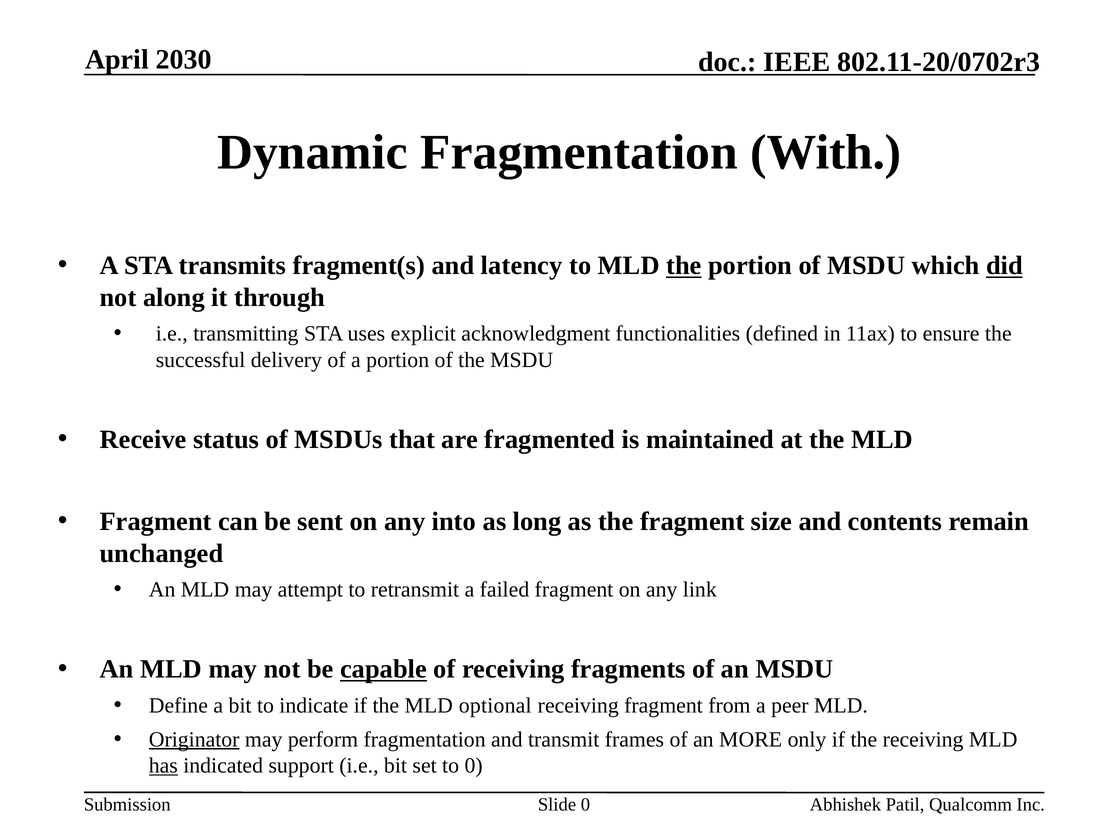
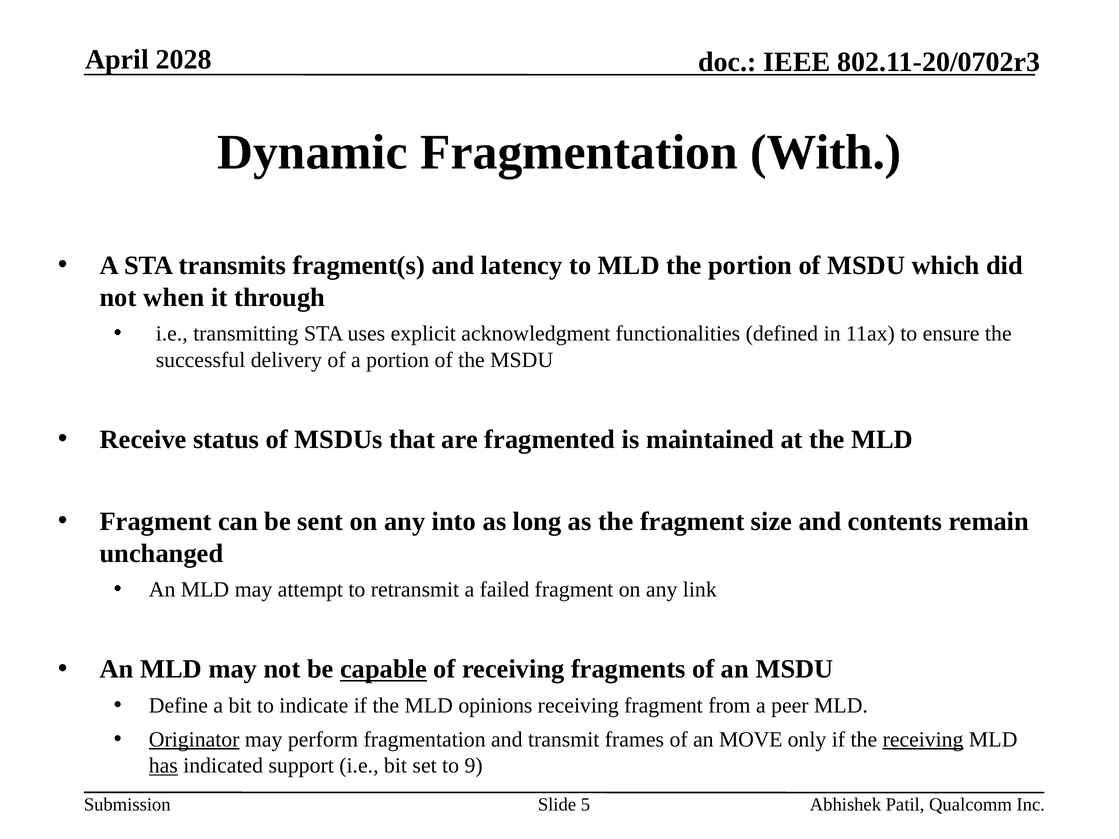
2030: 2030 -> 2028 (184, 59)
the underline: present -> none (684, 266)
did underline: present -> none (1004, 266)
along: along -> when (174, 298)
optional: optional -> opinions (495, 706)
MORE: MORE -> MOVE (751, 740)
receiving underline: none -> present (923, 740)
to 0: 0 -> 9 (474, 766)
Slide 0: 0 -> 5 (585, 805)
